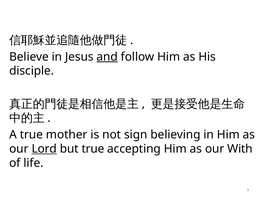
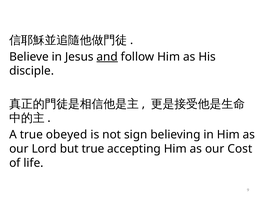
mother: mother -> obeyed (67, 134)
Lord underline: present -> none (44, 149)
With: With -> Cost (240, 149)
